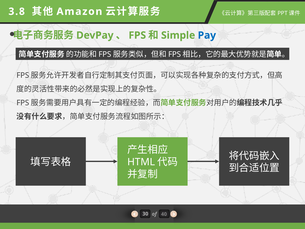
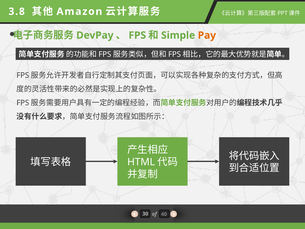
Pay colour: blue -> orange (207, 35)
